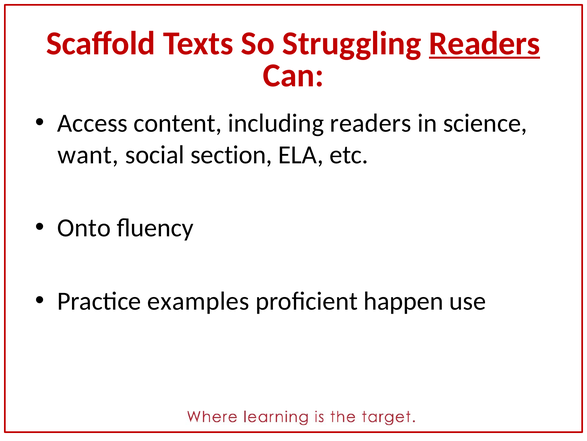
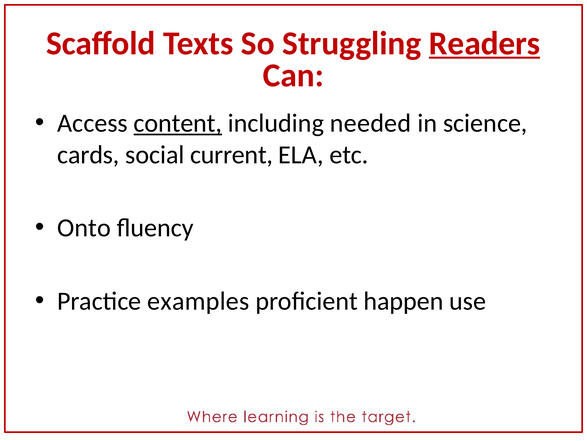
content underline: none -> present (178, 123)
including readers: readers -> needed (371, 123)
want: want -> cards (88, 154)
section: section -> current (232, 154)
